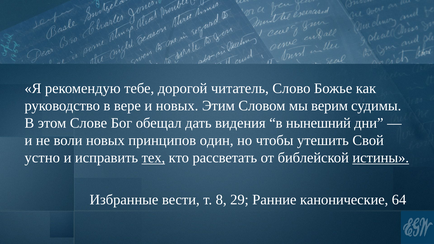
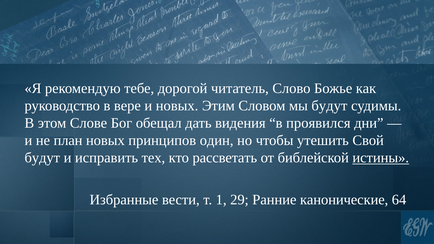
мы верим: верим -> будут (329, 106)
нынешний: нынешний -> проявился (318, 123)
воли: воли -> план (68, 141)
устно: устно -> будут (42, 158)
тех underline: present -> none (153, 158)
8: 8 -> 1 (221, 200)
